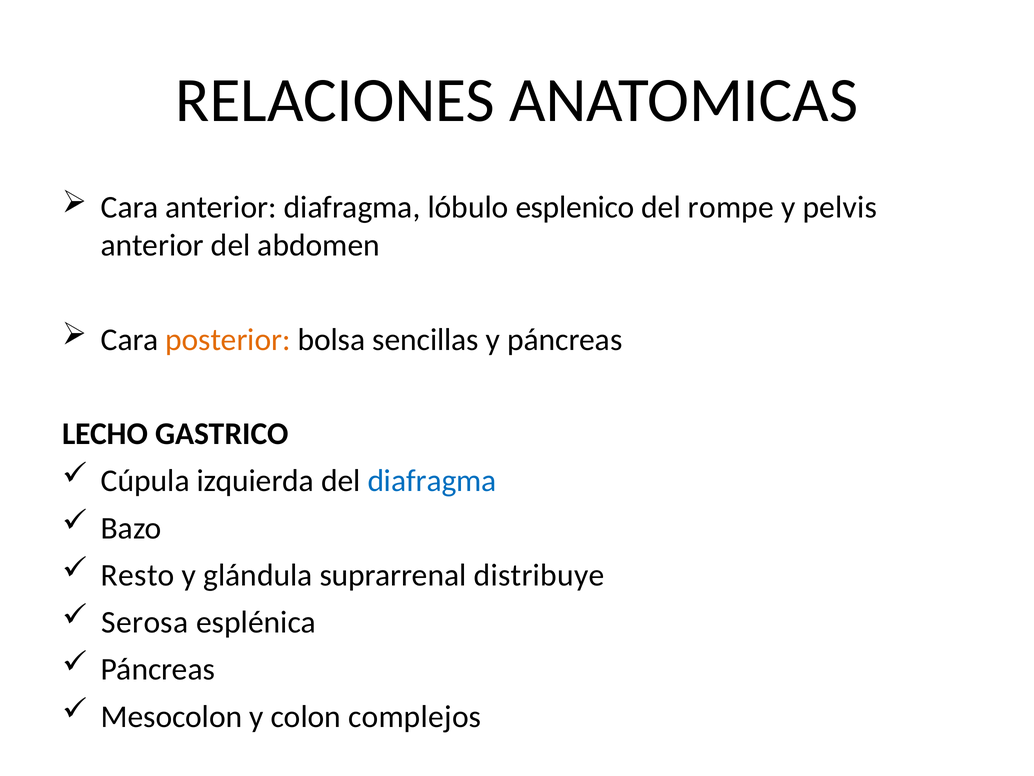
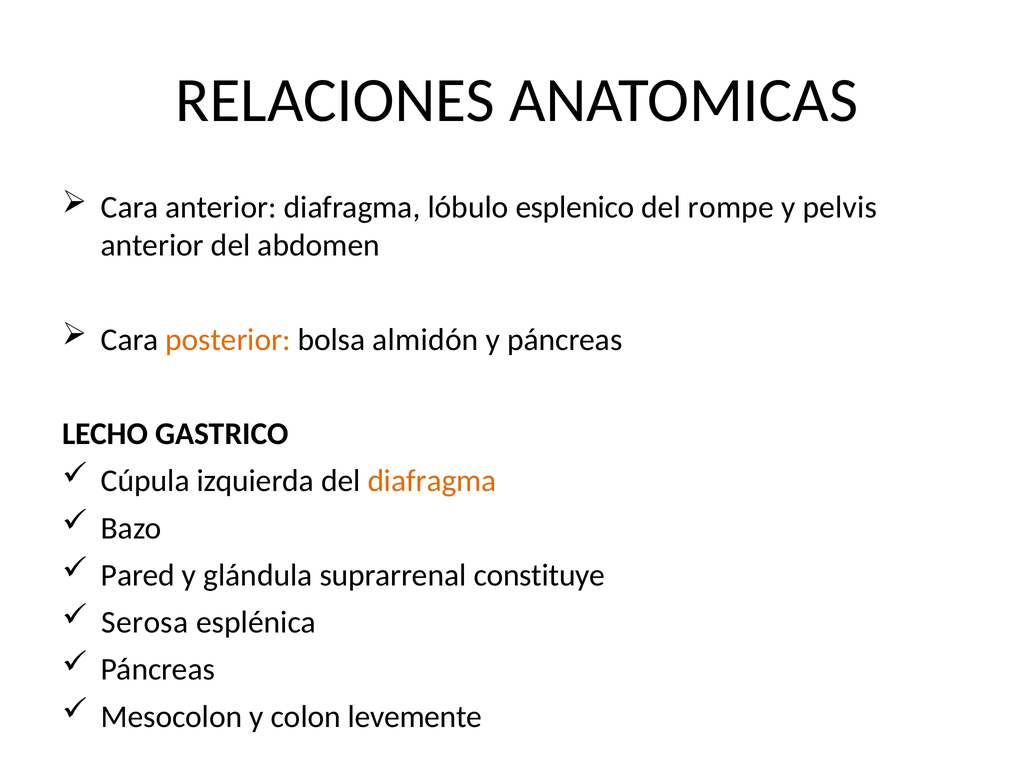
sencillas: sencillas -> almidón (425, 339)
diafragma colour: blue -> orange (432, 481)
Resto: Resto -> Pared (138, 575)
distribuye: distribuye -> constituye (539, 575)
complejos: complejos -> levemente (415, 716)
